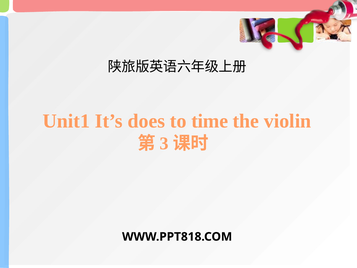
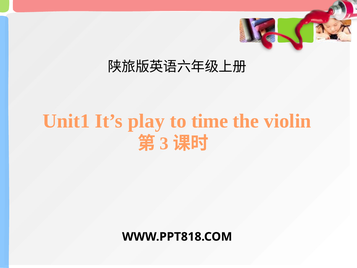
does: does -> play (146, 121)
